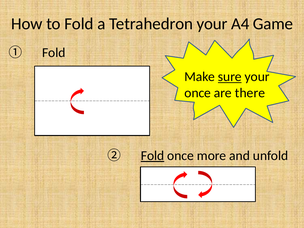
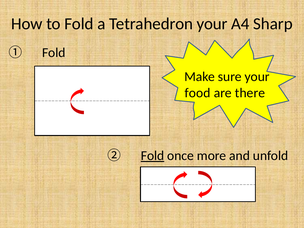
Game: Game -> Sharp (273, 24)
sure underline: present -> none (230, 77)
once: once -> food (198, 93)
